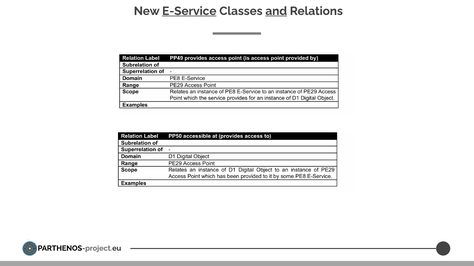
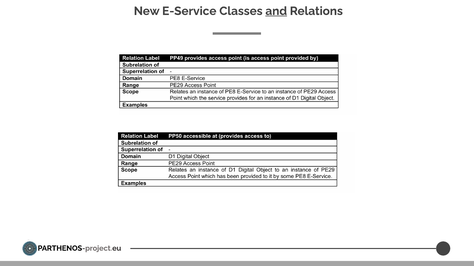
E-Service underline: present -> none (189, 11)
